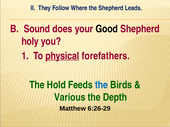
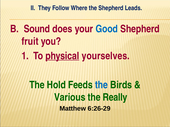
Good colour: black -> blue (107, 29)
holy: holy -> fruit (30, 42)
forefathers: forefathers -> yourselves (106, 56)
Depth: Depth -> Really (115, 98)
